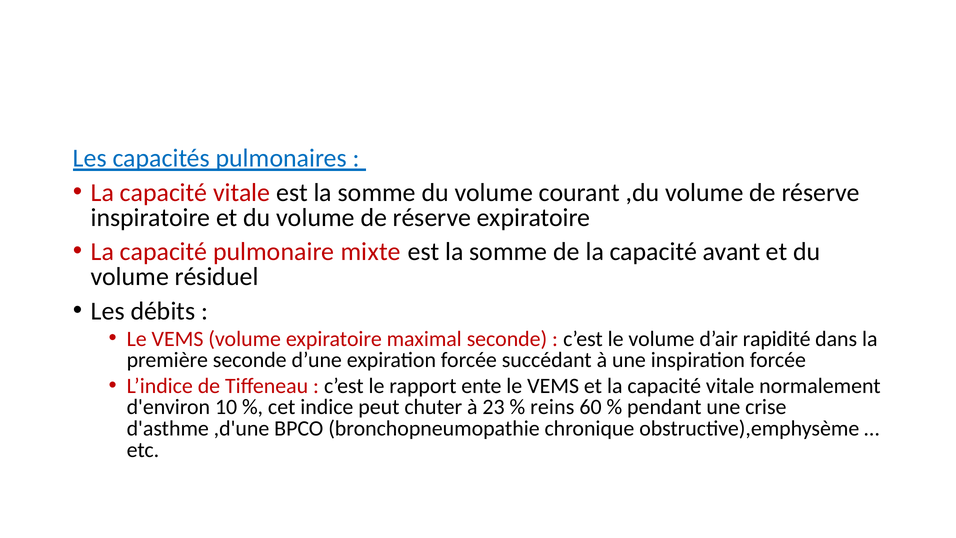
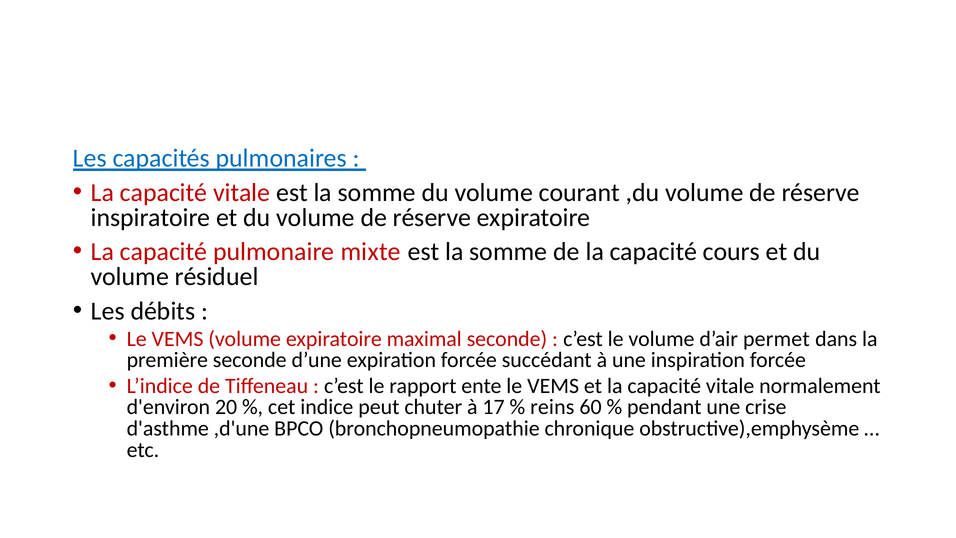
avant: avant -> cours (732, 252)
rapidité: rapidité -> permet (776, 339)
10: 10 -> 20 (226, 407)
23: 23 -> 17 (494, 407)
